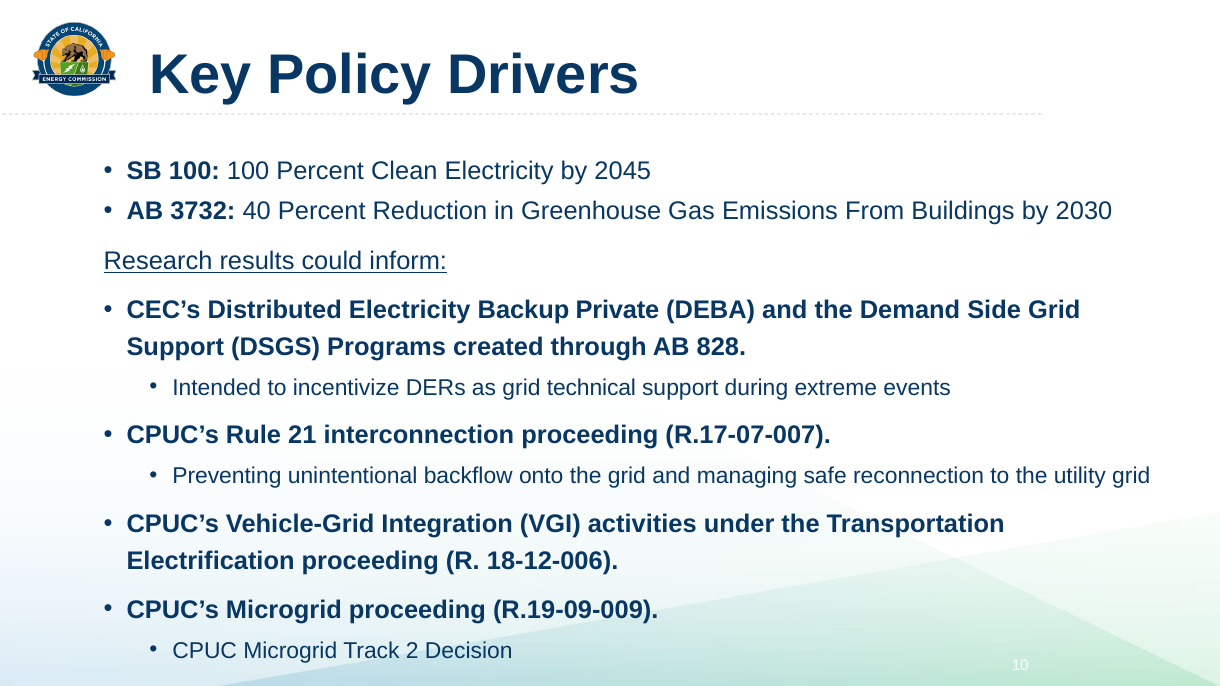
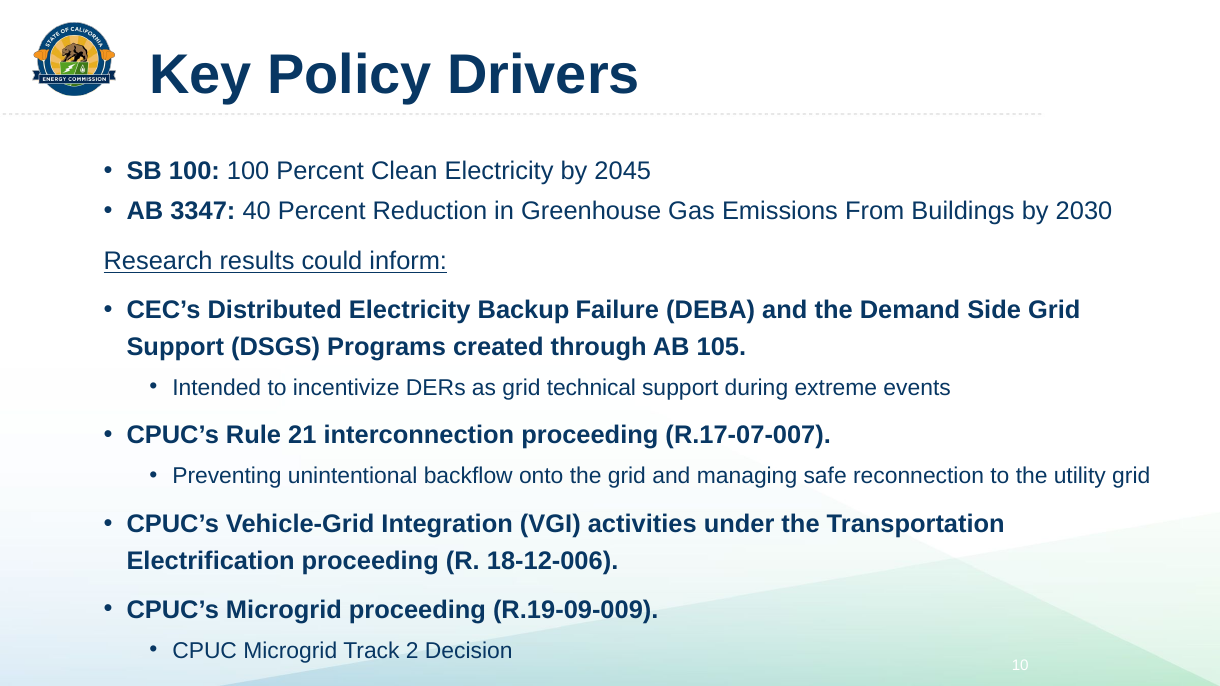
3732: 3732 -> 3347 (203, 211)
Private: Private -> Failure (617, 310)
828: 828 -> 105 (721, 347)
